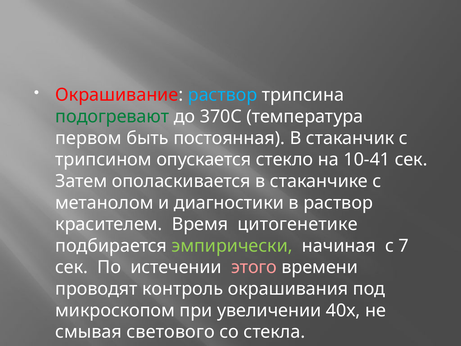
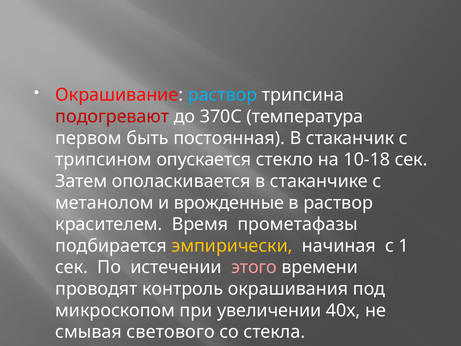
подогревают colour: green -> red (112, 117)
10-41: 10-41 -> 10-18 (367, 160)
диагностики: диагностики -> врожденные (229, 203)
цитогенетике: цитогенетике -> прометафазы (298, 224)
эмпирически colour: light green -> yellow (232, 246)
7: 7 -> 1 (404, 246)
